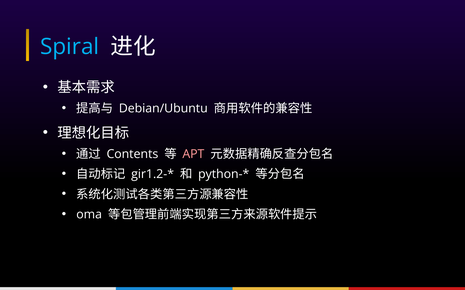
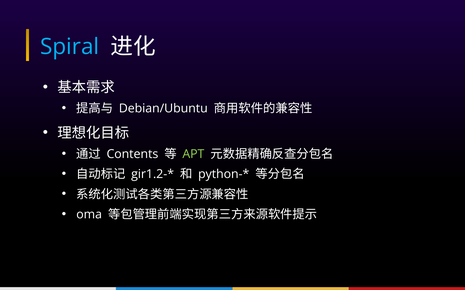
APT colour: pink -> light green (193, 154)
